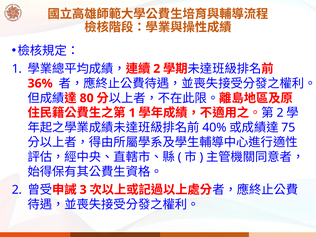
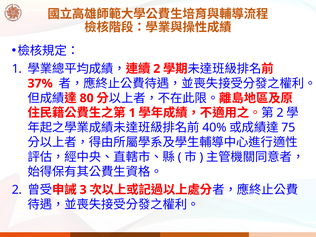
36%: 36% -> 37% (40, 83)
